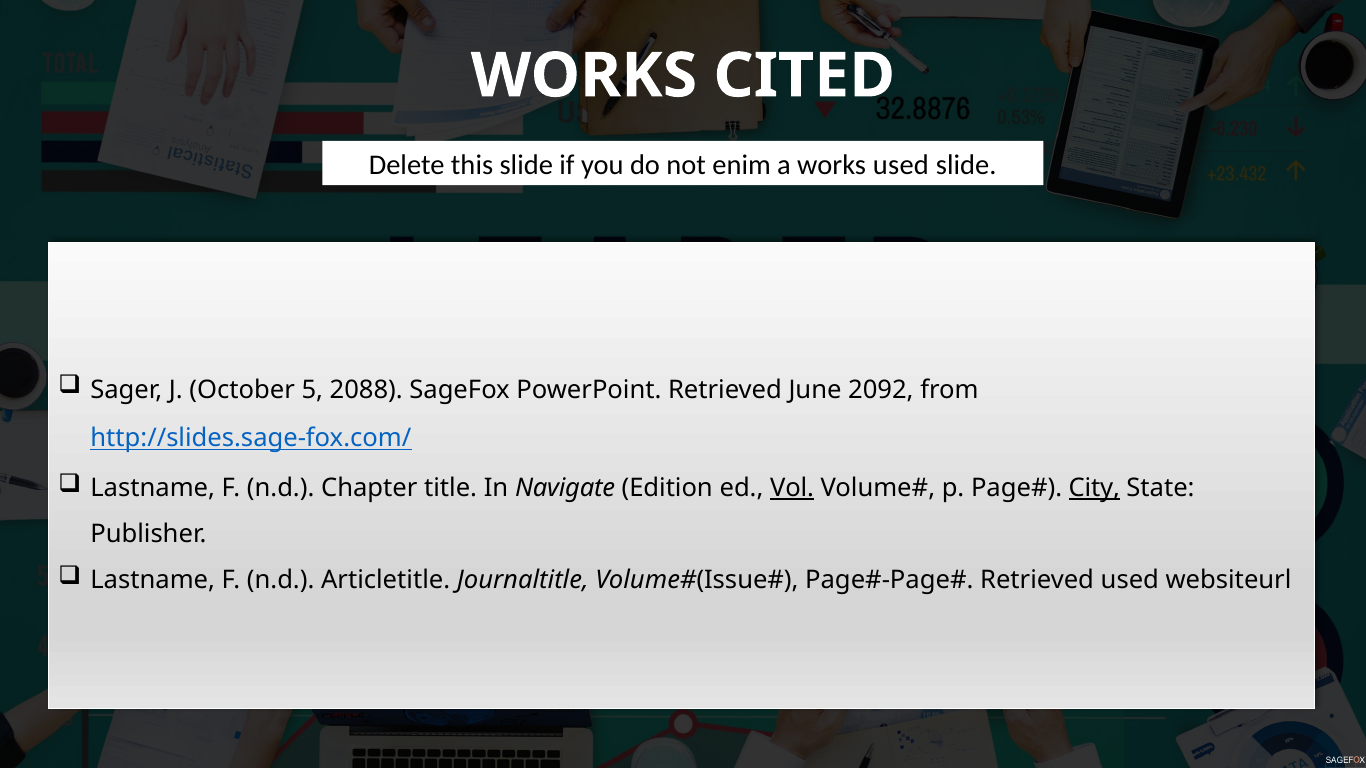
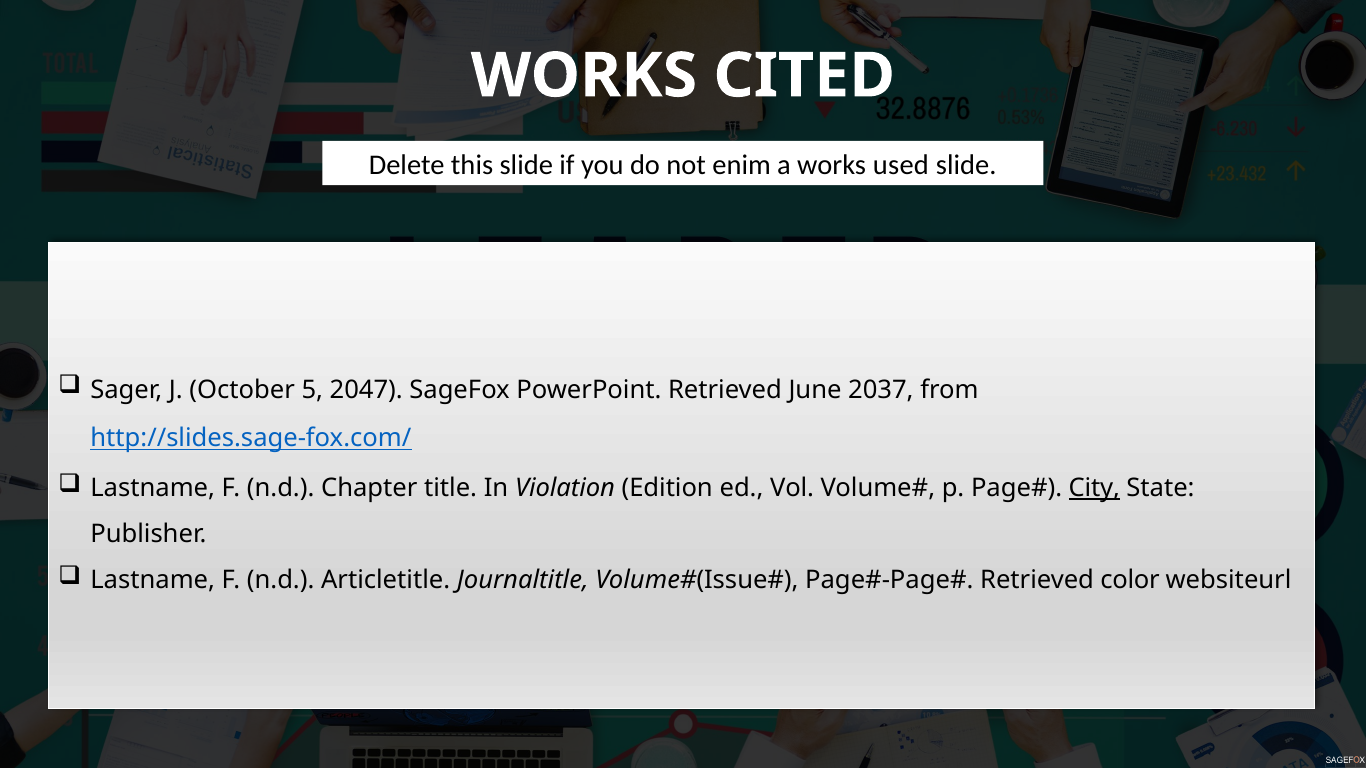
2088: 2088 -> 2047 (366, 390)
2092: 2092 -> 2037 (881, 390)
Navigate: Navigate -> Violation (565, 488)
Vol underline: present -> none (792, 488)
Retrieved used: used -> color (1130, 580)
